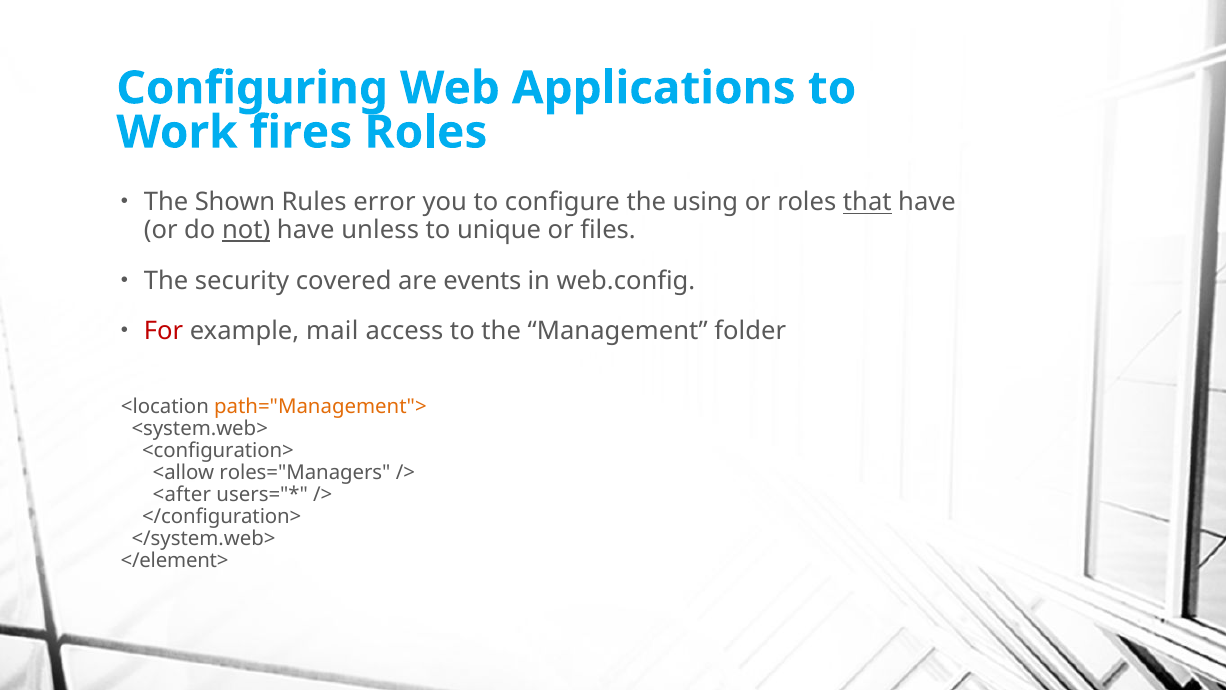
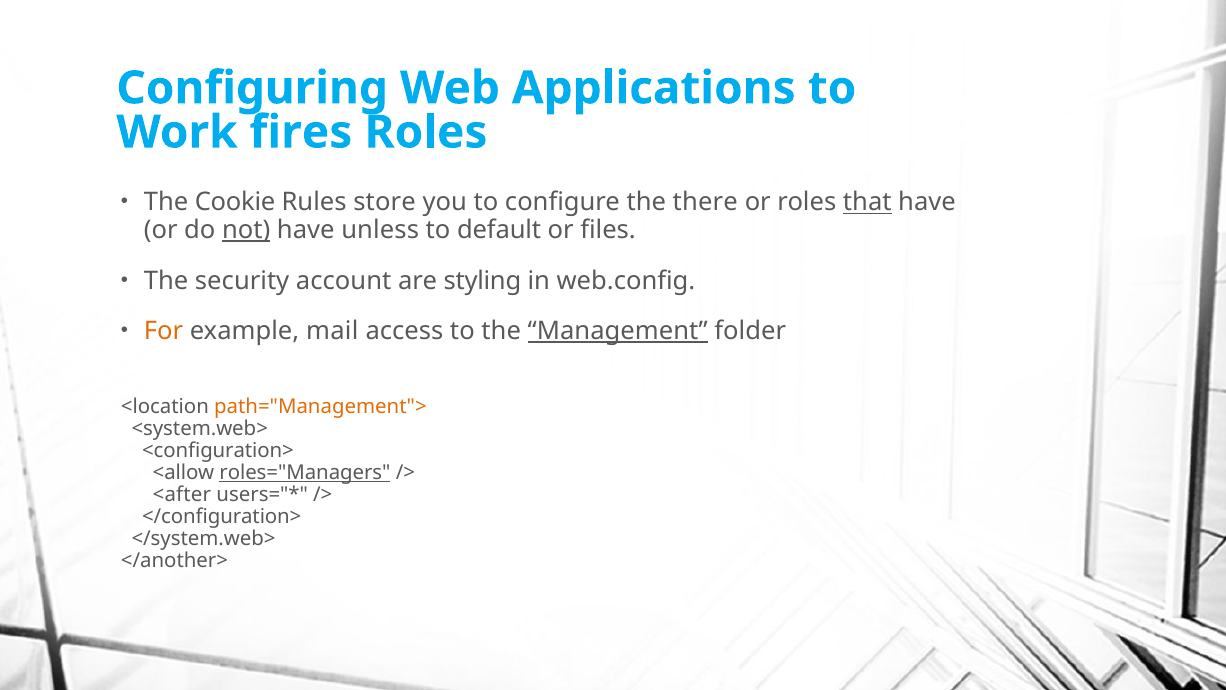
Shown: Shown -> Cookie (235, 202)
error: error -> store (384, 202)
using: using -> there (705, 202)
unique: unique -> default (499, 230)
covered: covered -> account (344, 280)
events: events -> styling (482, 280)
For colour: red -> orange (164, 331)
Management underline: none -> present (618, 331)
roles="Managers underline: none -> present (305, 473)
</element>: </element> -> </another> (174, 561)
